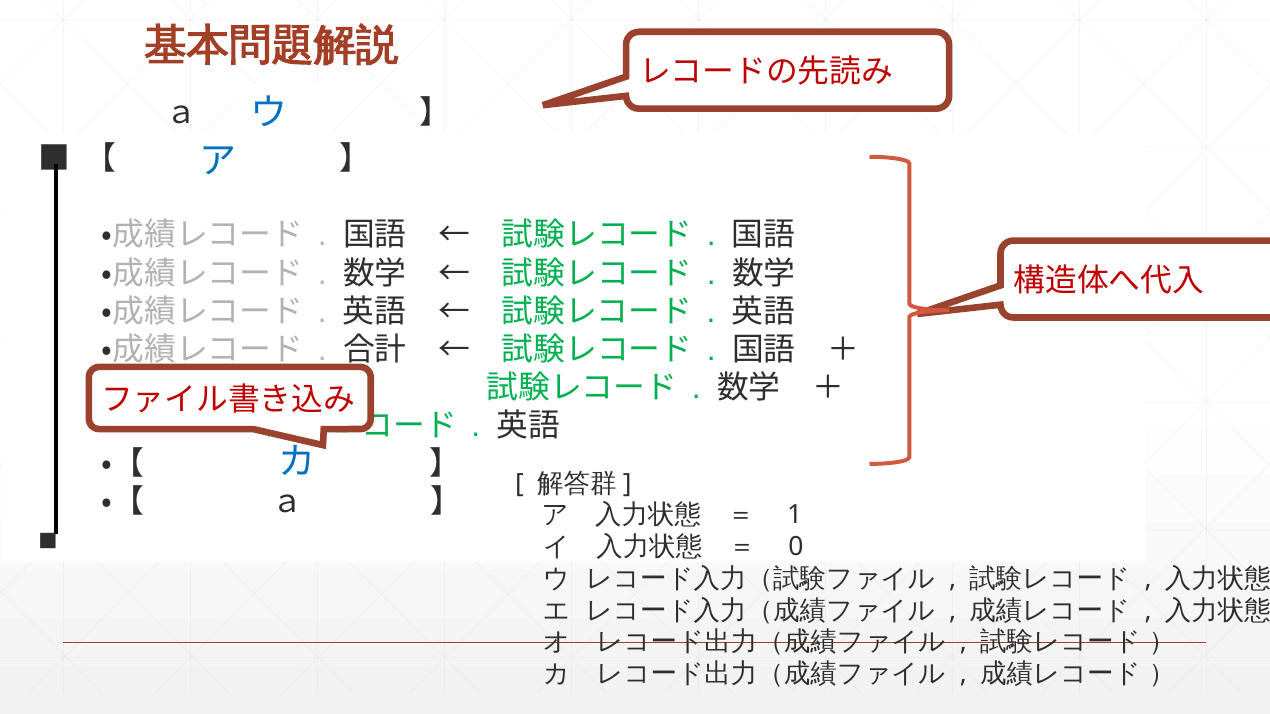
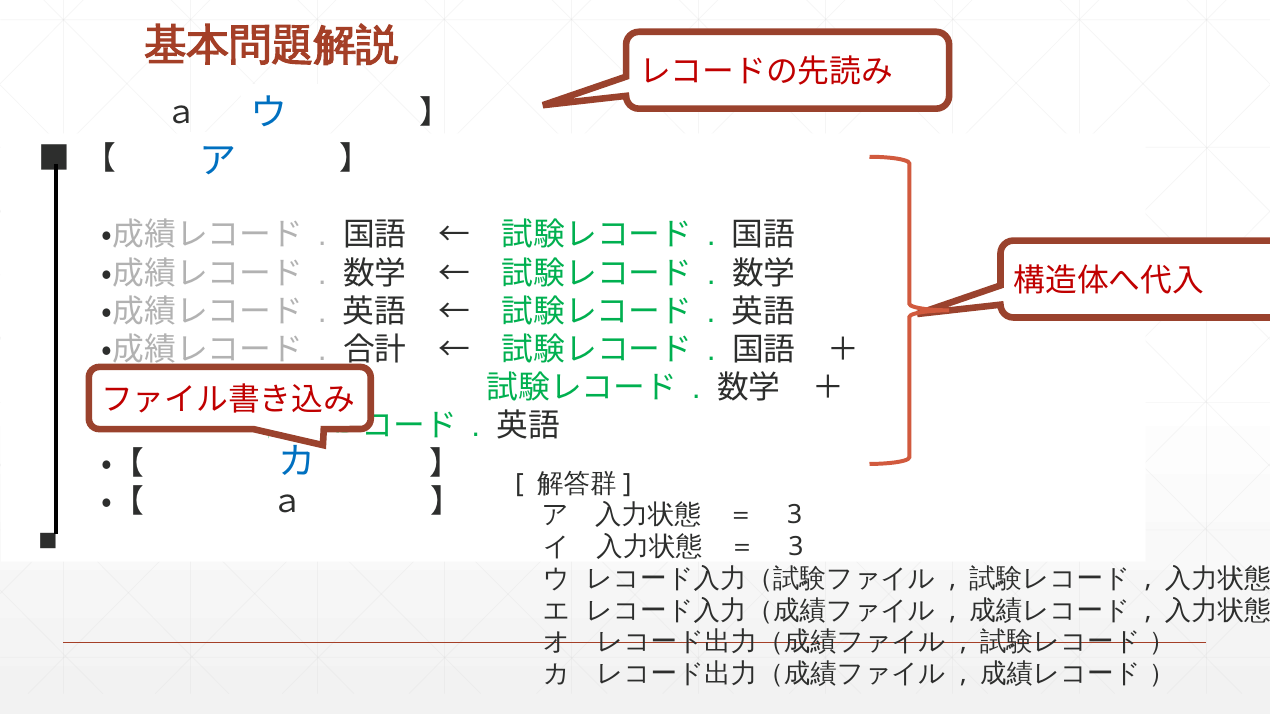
1: 1 -> 3 (795, 515)
0: 0 -> 3 (796, 547)
